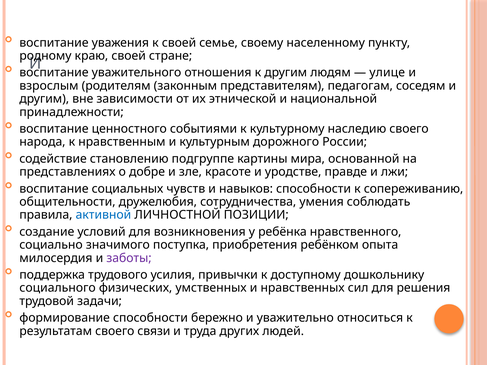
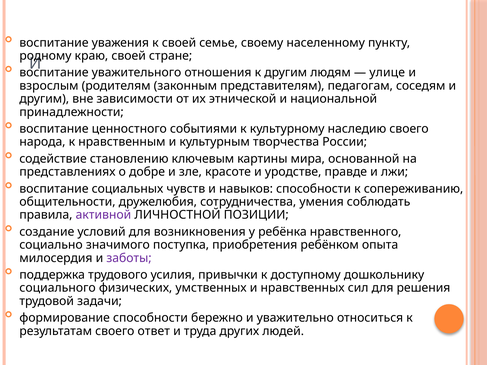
дорожного: дорожного -> творчества (286, 142)
подгруппе: подгруппе -> ключевым (203, 159)
активной colour: blue -> purple (103, 215)
связи: связи -> ответ (154, 331)
